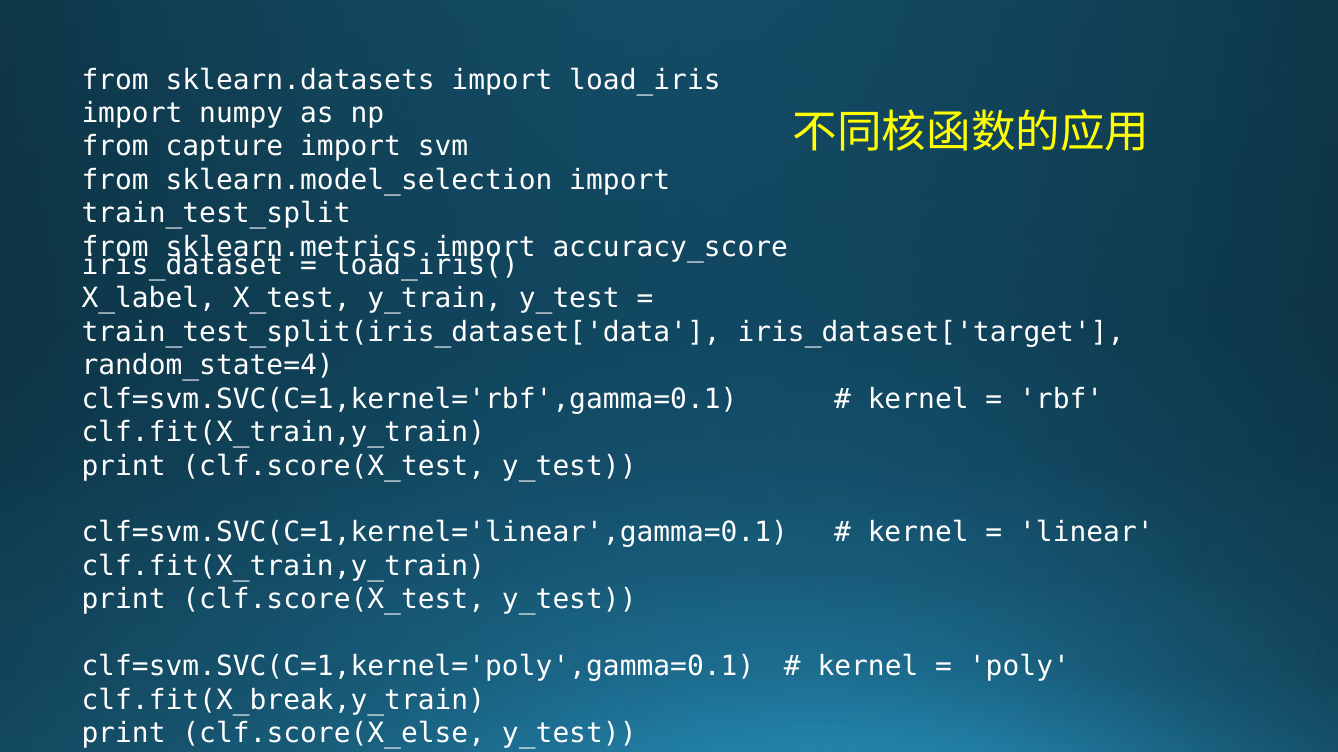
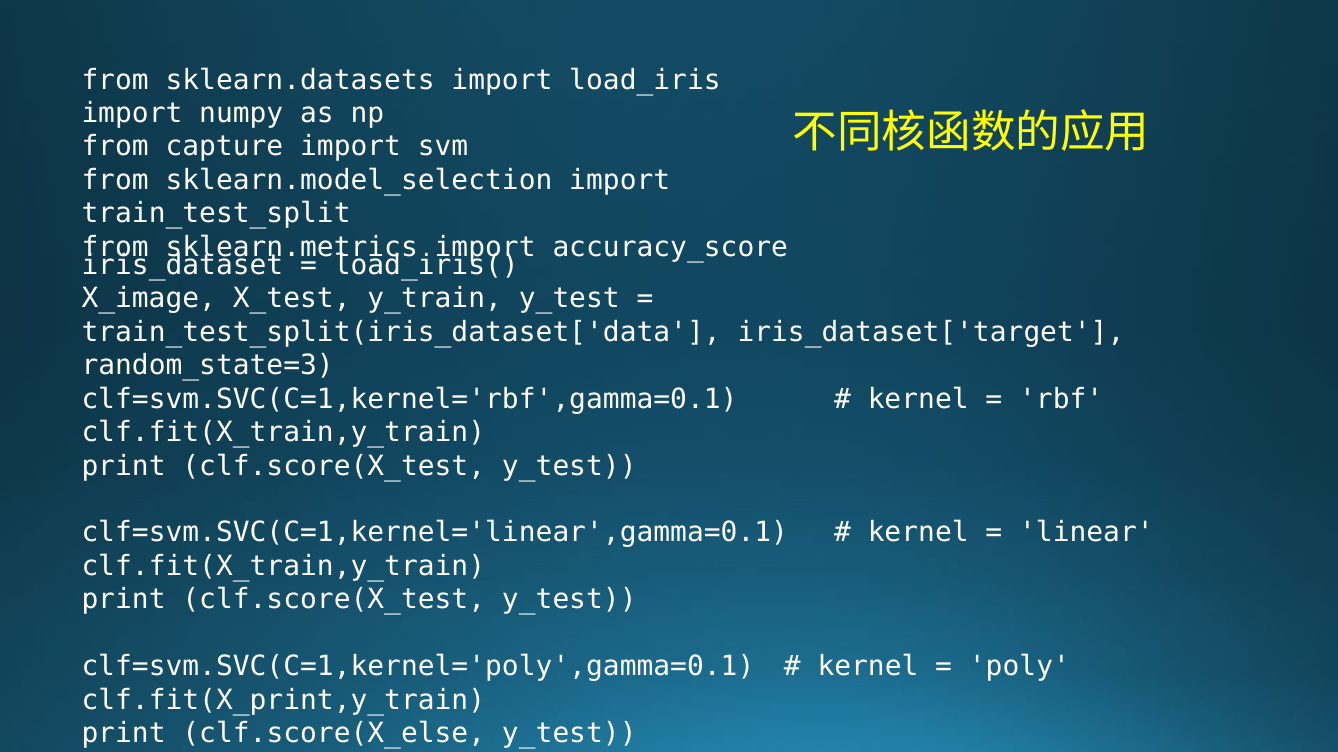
X_label: X_label -> X_image (149, 299)
random_state=4: random_state=4 -> random_state=3 (208, 366)
clf.fit(X_break,y_train: clf.fit(X_break,y_train -> clf.fit(X_print,y_train (283, 701)
